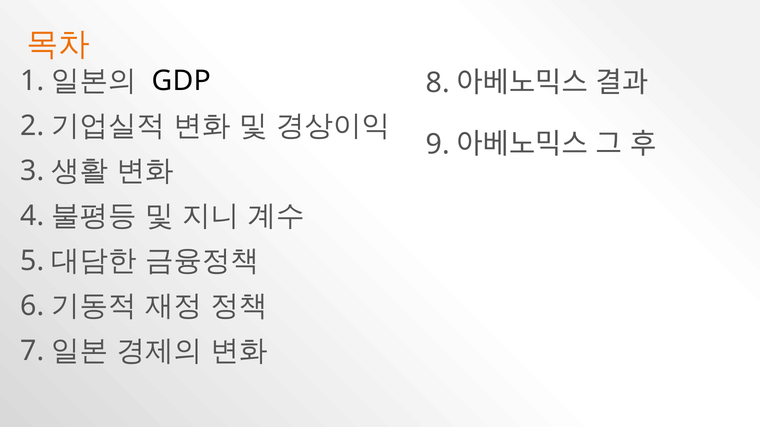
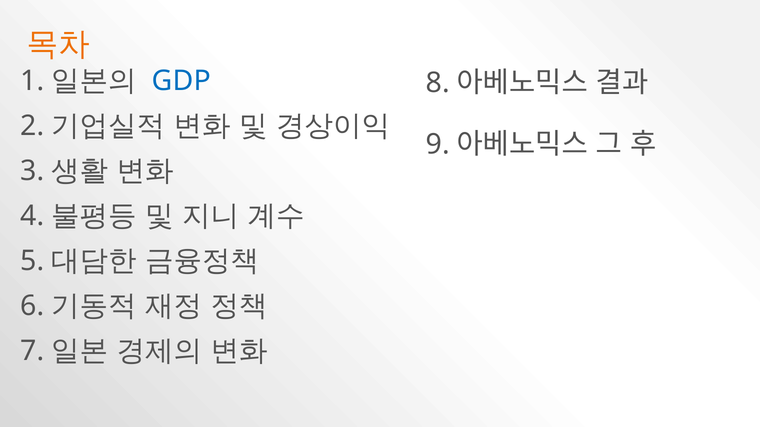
GDP colour: black -> blue (181, 81)
